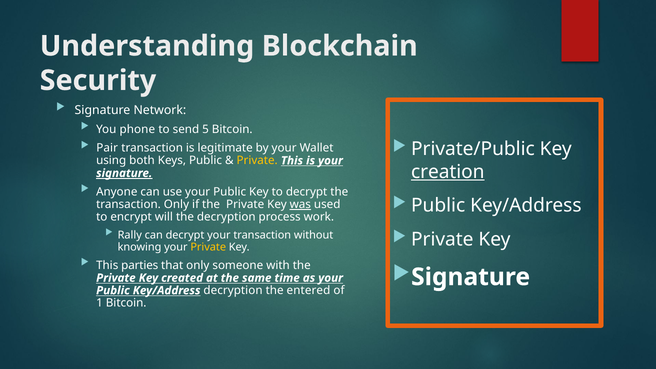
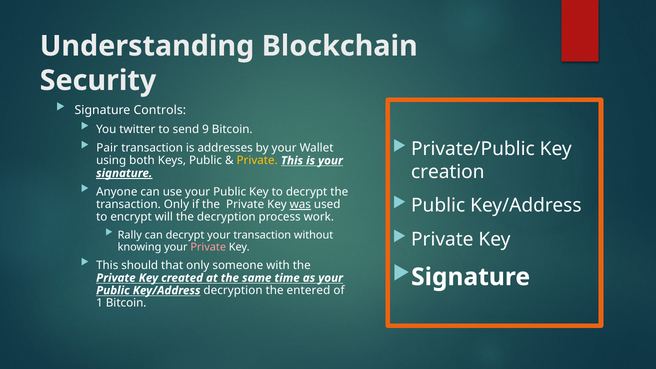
Network: Network -> Controls (160, 110)
phone: phone -> twitter (137, 129)
5: 5 -> 9 (206, 129)
legitimate: legitimate -> addresses (225, 148)
creation underline: present -> none (448, 172)
Private colour: yellow -> pink (208, 247)
parties: parties -> should (140, 265)
